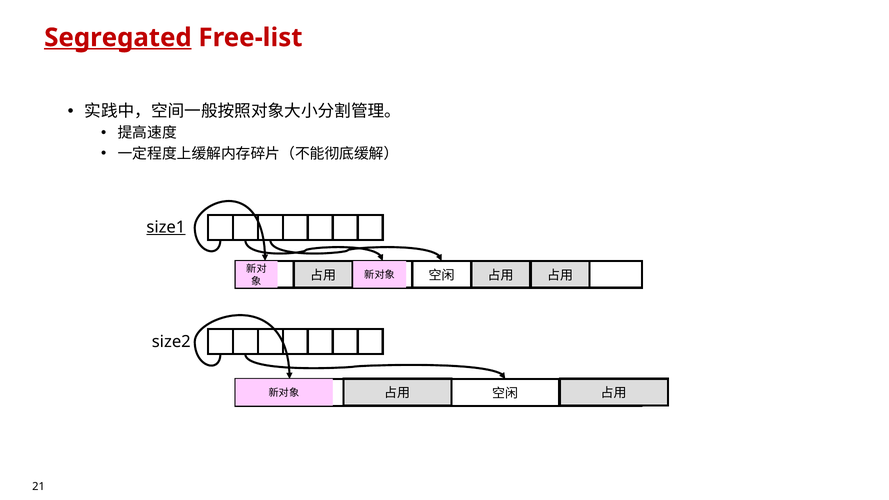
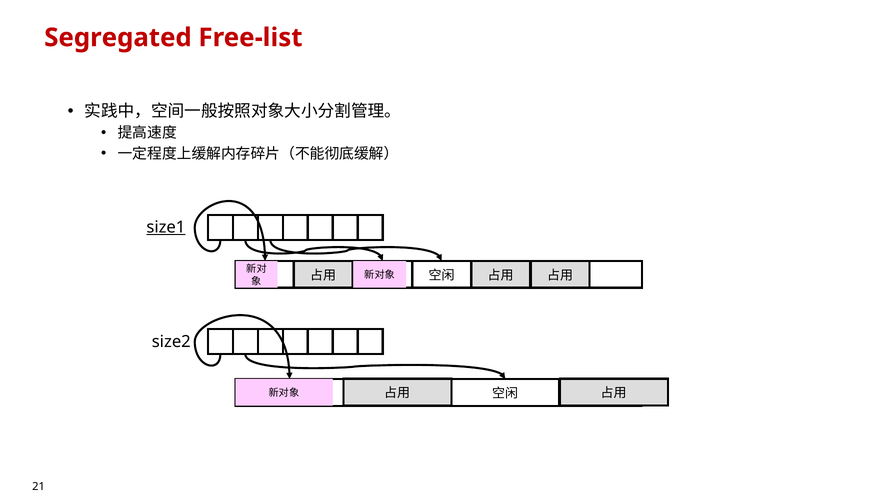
Segregated underline: present -> none (118, 38)
